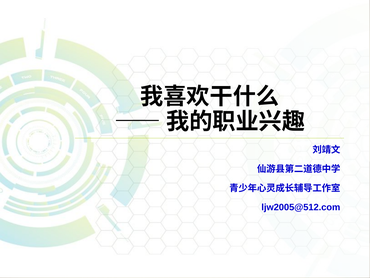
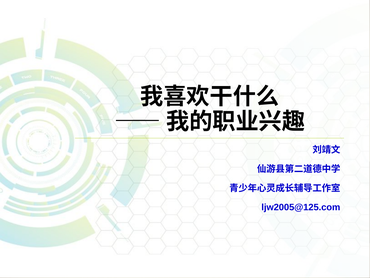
ljw2005@512.com: ljw2005@512.com -> ljw2005@125.com (301, 207)
